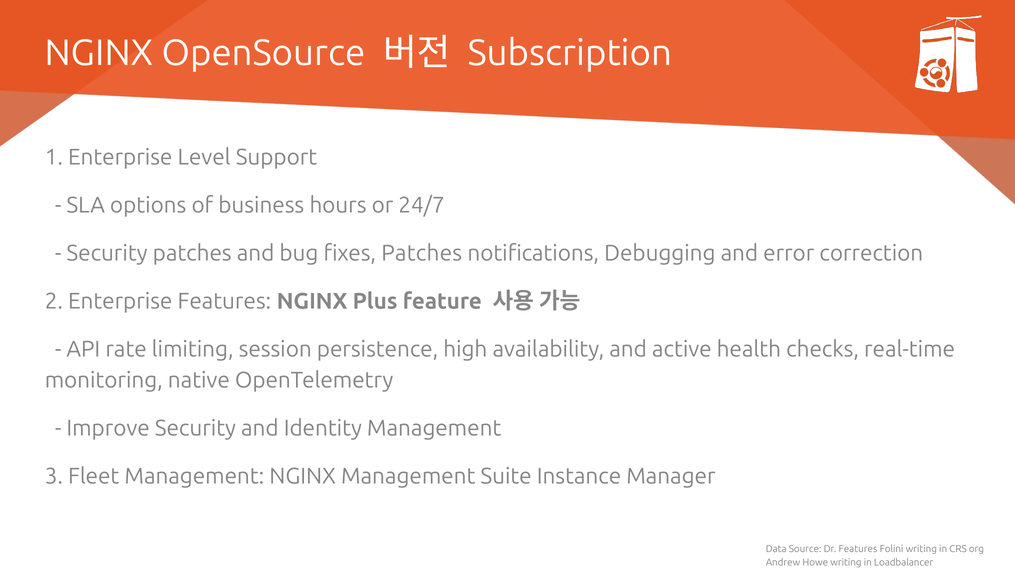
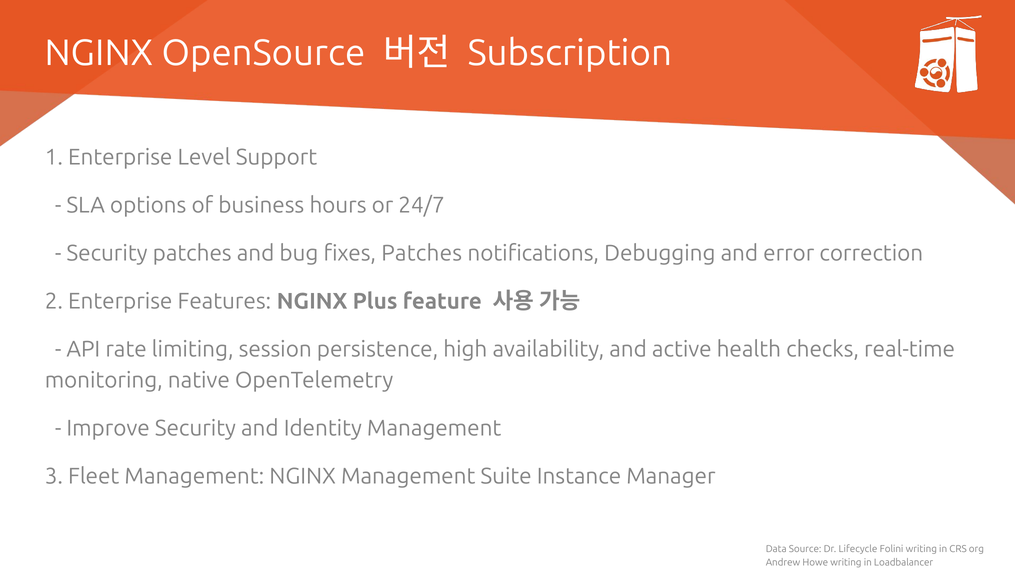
Dr Features: Features -> Lifecycle (858, 549)
